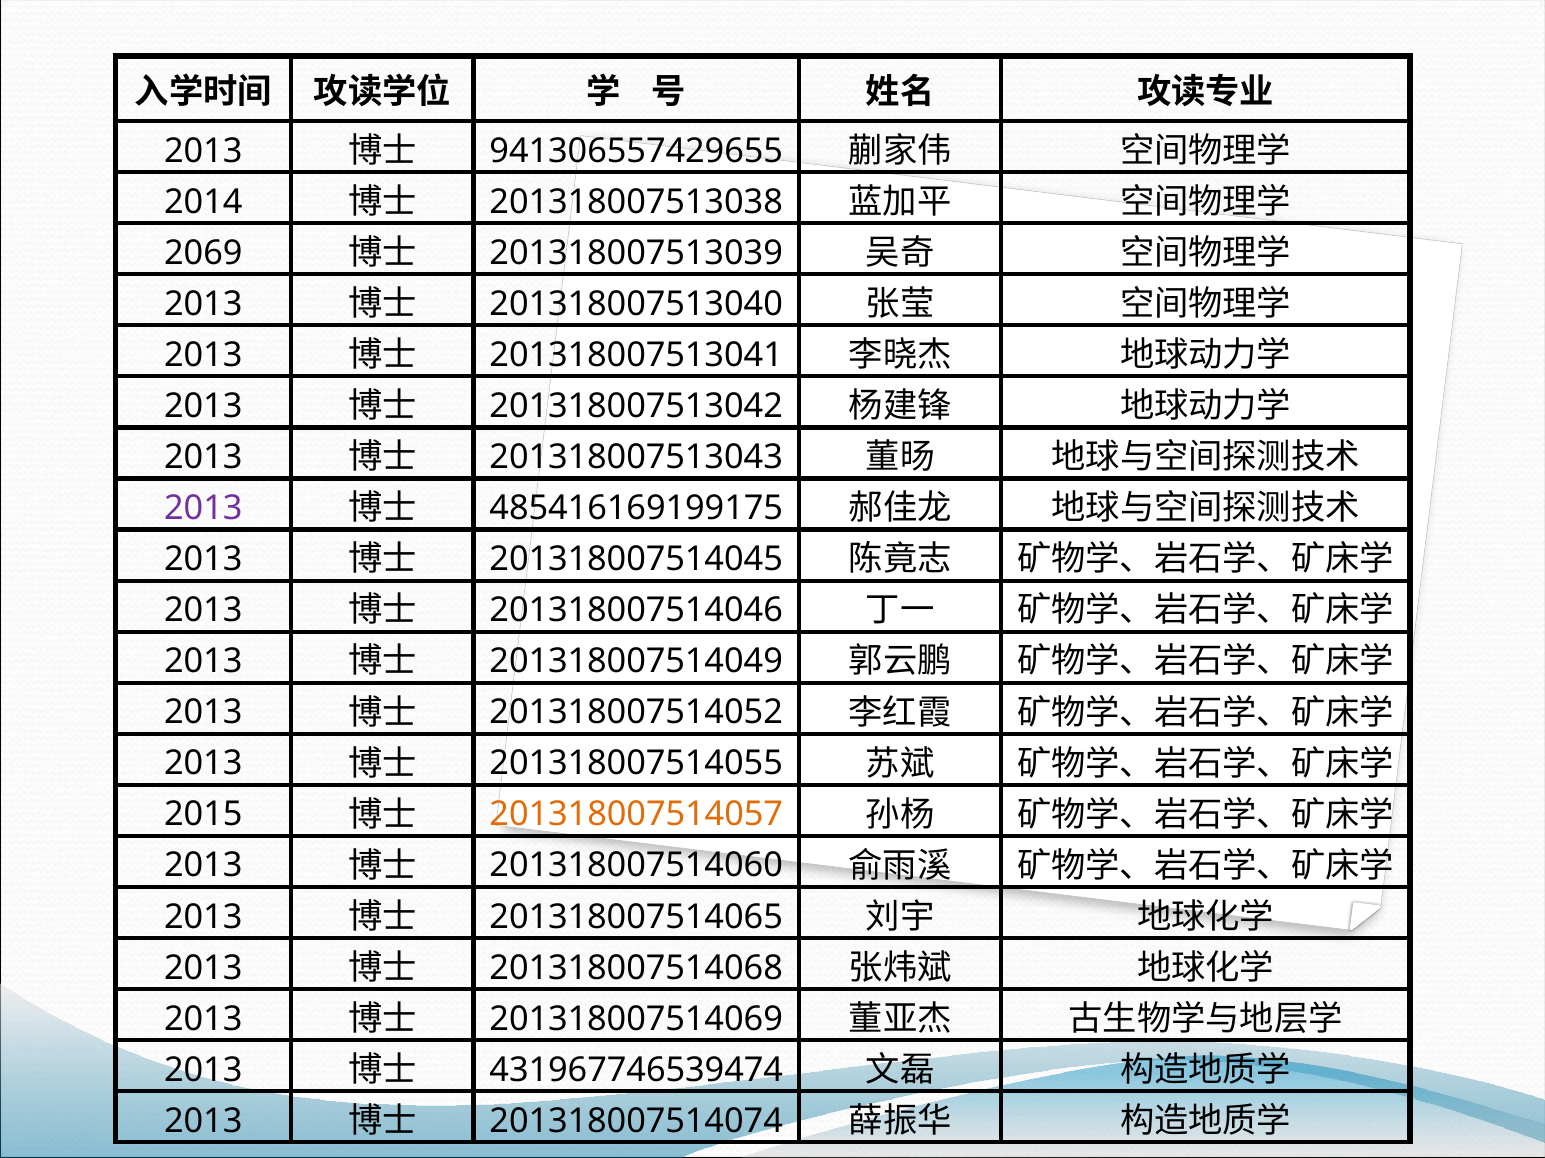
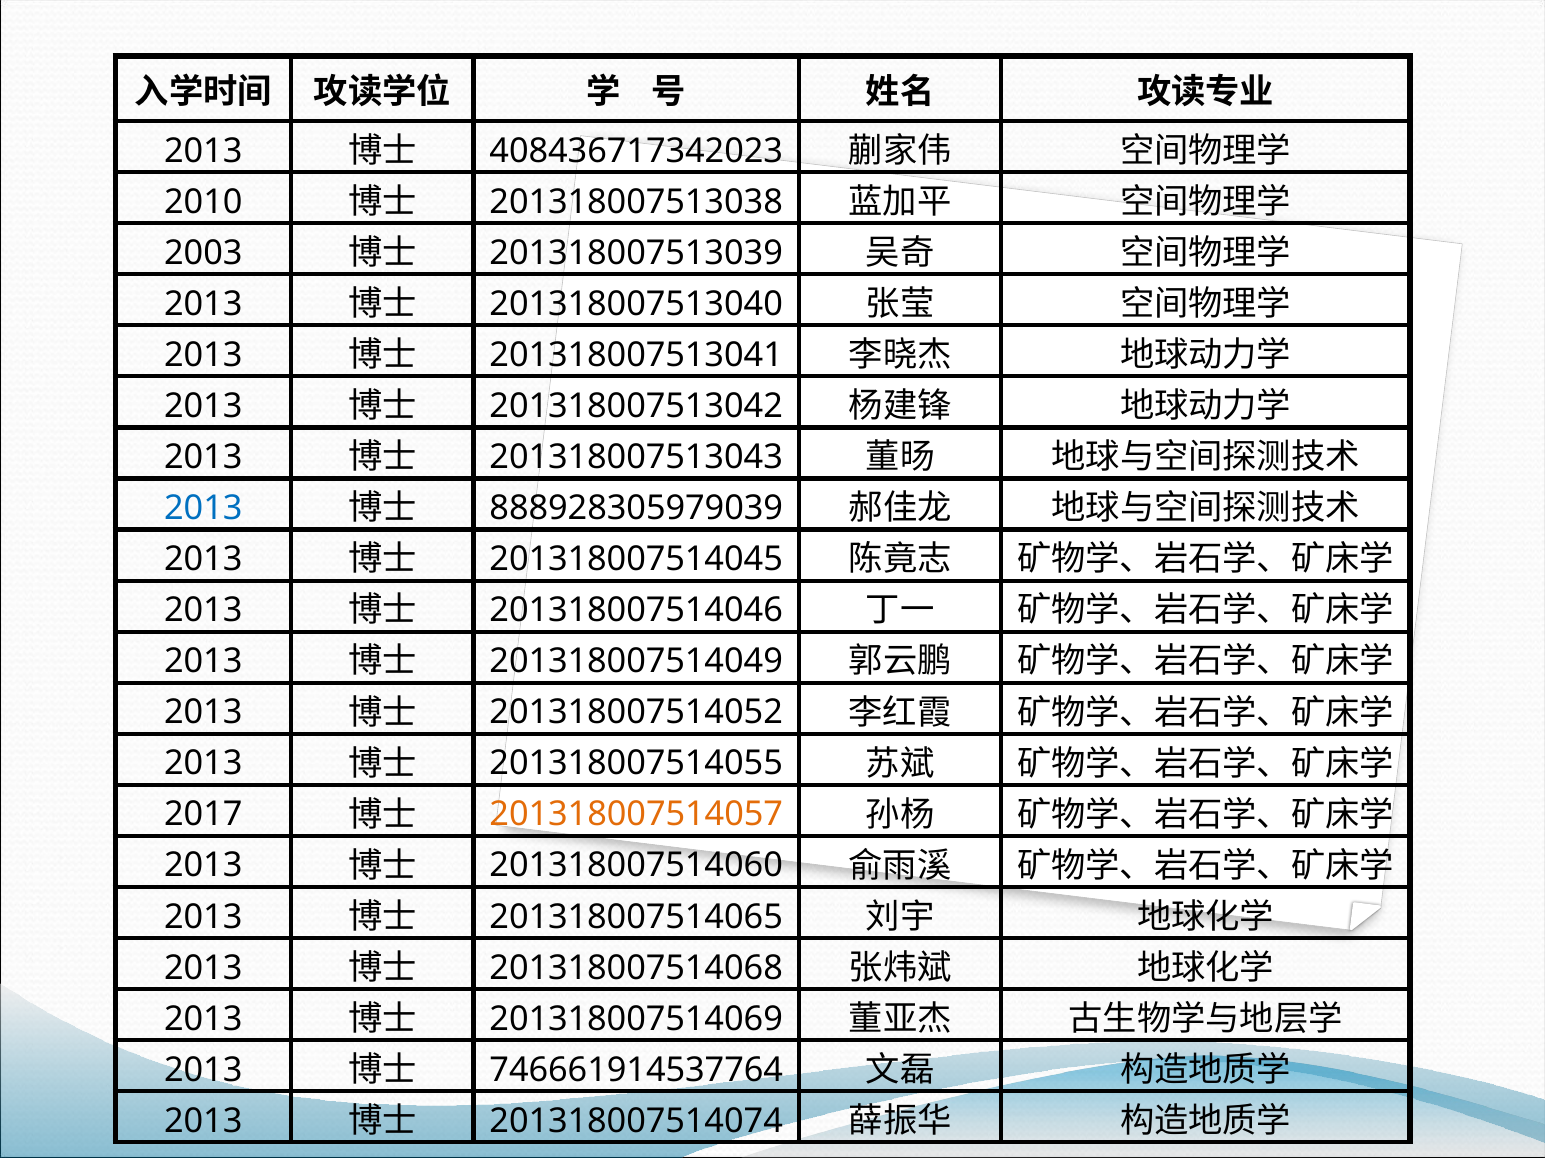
941306557429655: 941306557429655 -> 408436717342023 (636, 151)
2014: 2014 -> 2010 (203, 202)
2069: 2069 -> 2003 (203, 253)
2013 colour: purple -> blue (203, 509)
485416169199175: 485416169199175 -> 888928305979039 (636, 509)
2015: 2015 -> 2017 (203, 815)
431967746539474: 431967746539474 -> 746661914537764 (636, 1071)
